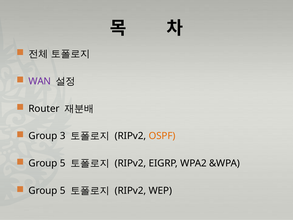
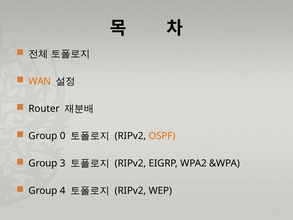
WAN colour: purple -> orange (40, 81)
3: 3 -> 0 (63, 136)
5: 5 -> 3 (63, 163)
5: 5 -> 4 (63, 190)
